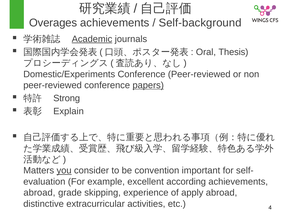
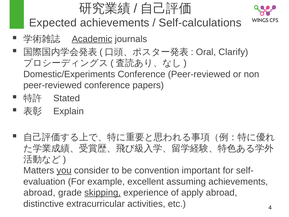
Overages: Overages -> Expected (53, 23)
Self-background: Self-background -> Self-calculations (200, 23)
Thesis: Thesis -> Clarify (233, 52)
papers underline: present -> none (148, 85)
Strong: Strong -> Stated (67, 98)
according: according -> assuming (186, 181)
skipping underline: none -> present (103, 192)
